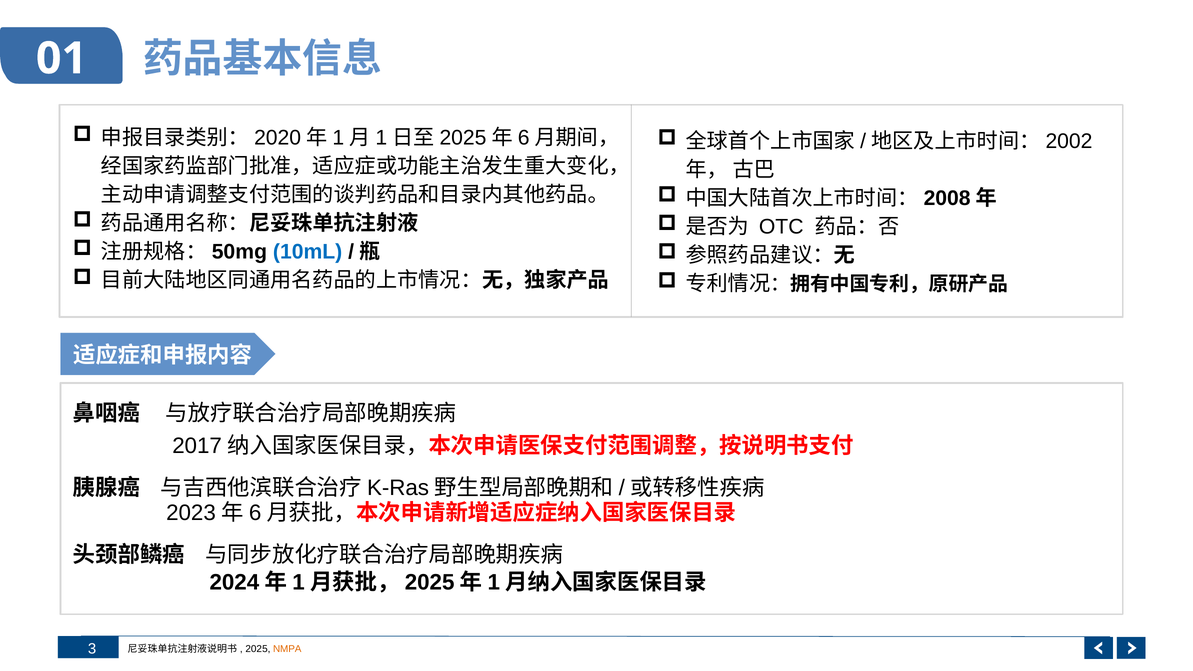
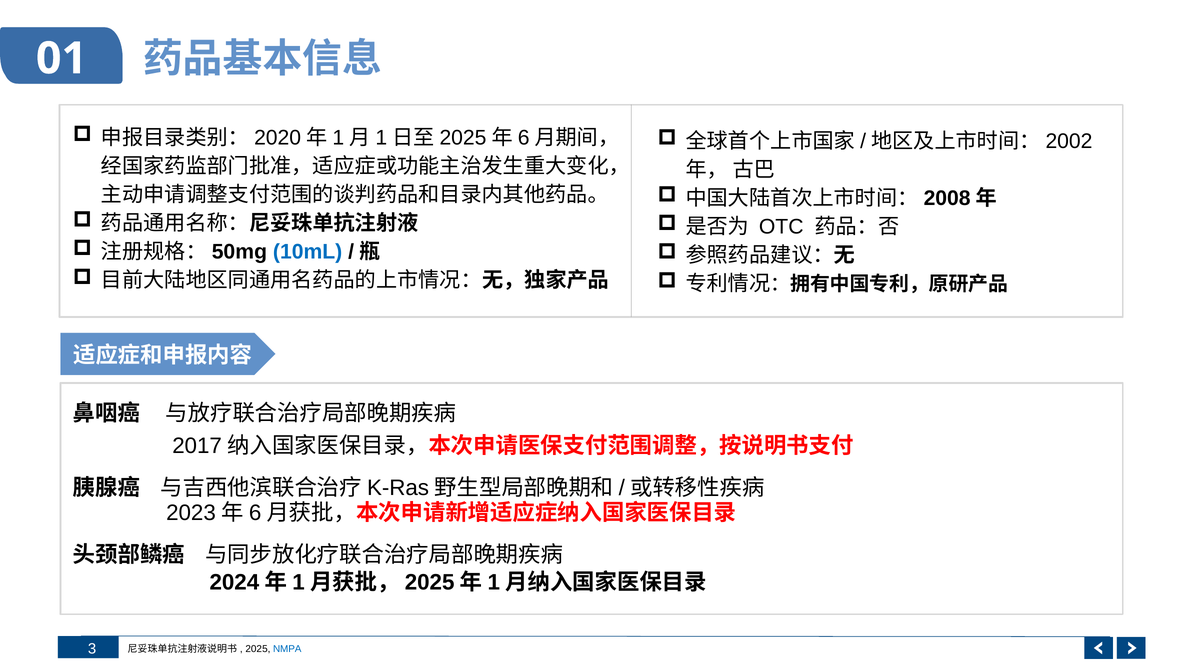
NMPA colour: orange -> blue (287, 649)
